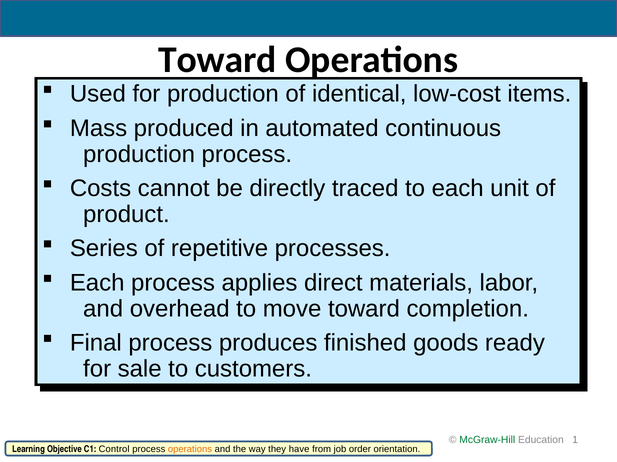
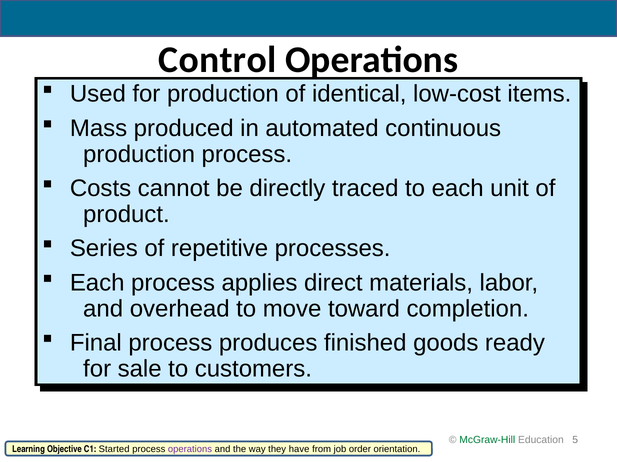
Toward: Toward -> Control (217, 60)
1: 1 -> 5 (575, 441)
Control: Control -> Started (114, 450)
operations colour: orange -> purple (190, 450)
